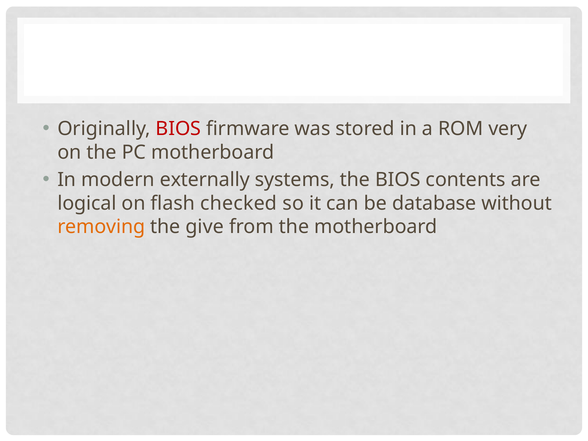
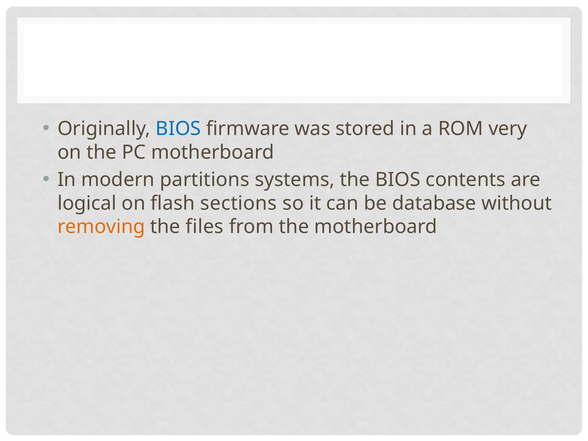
BIOS colour: red -> blue (178, 129)
externally: externally -> partitions (205, 180)
checked: checked -> sections (239, 203)
give: give -> files (205, 227)
